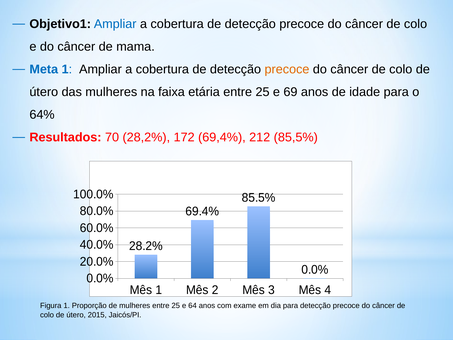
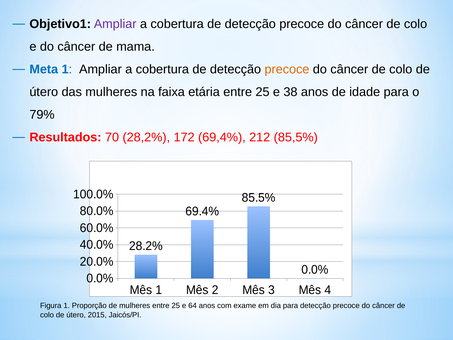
Ampliar colour: blue -> purple (115, 24)
69: 69 -> 38 (290, 92)
64%: 64% -> 79% (42, 115)
